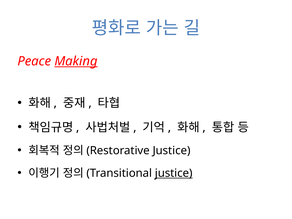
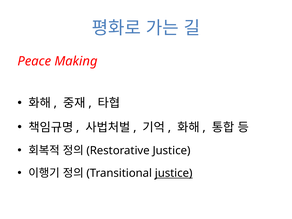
Making underline: present -> none (76, 61)
